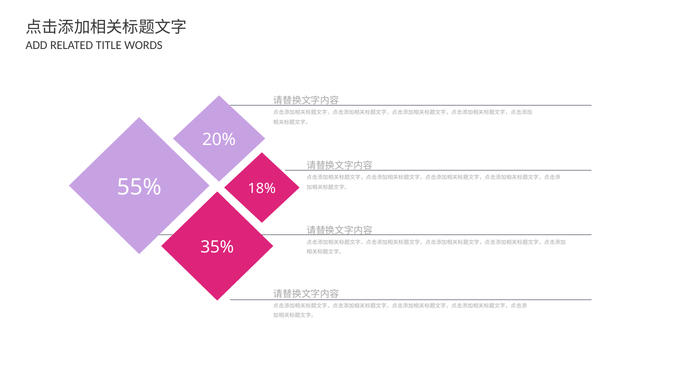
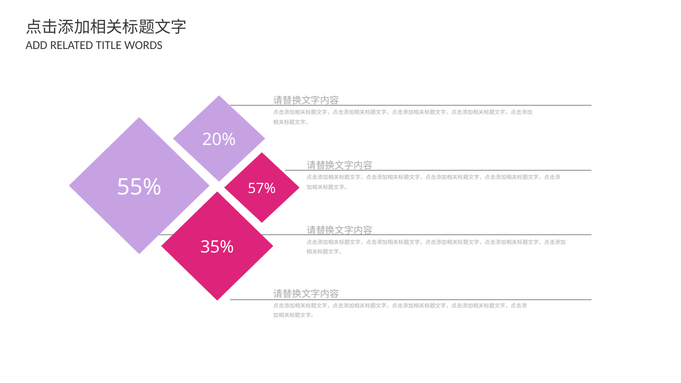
18%: 18% -> 57% (262, 189)
